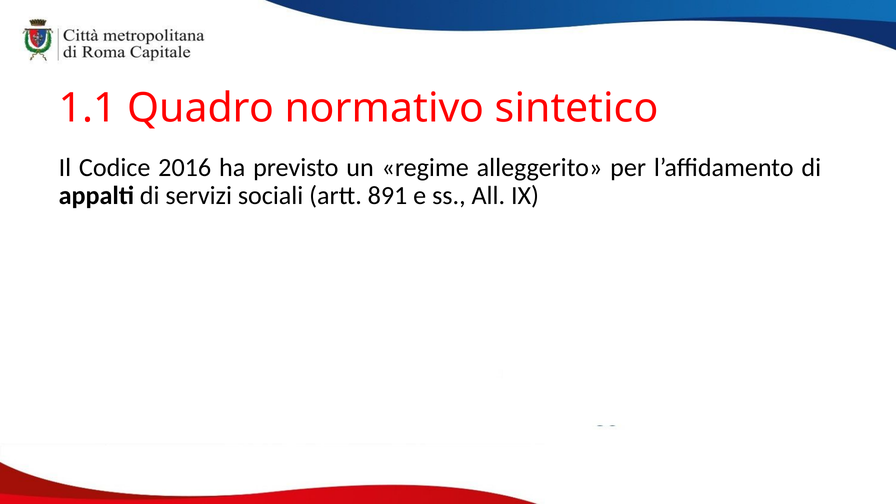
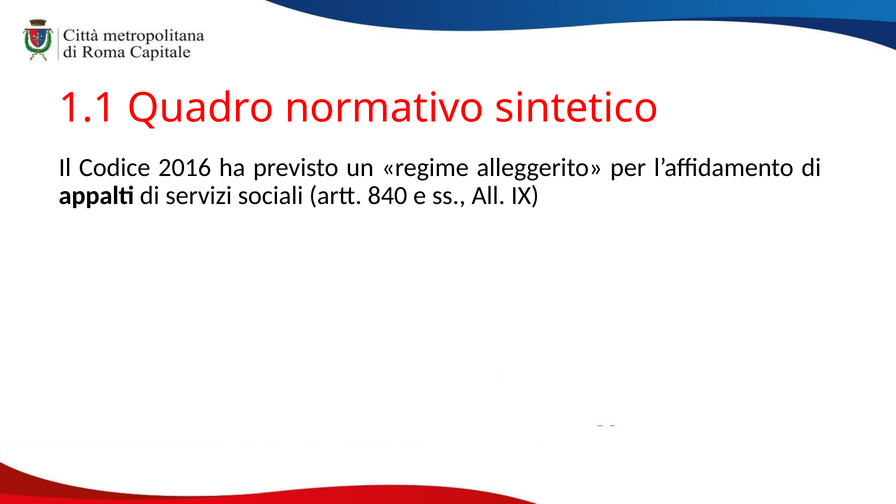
891: 891 -> 840 (388, 196)
